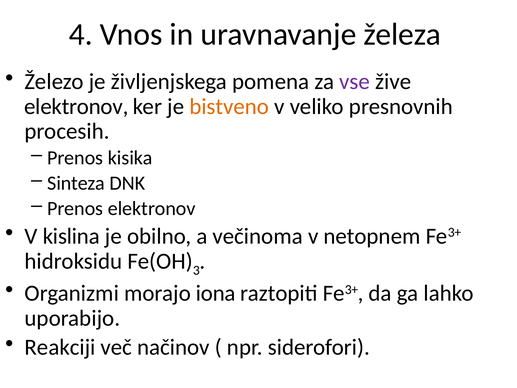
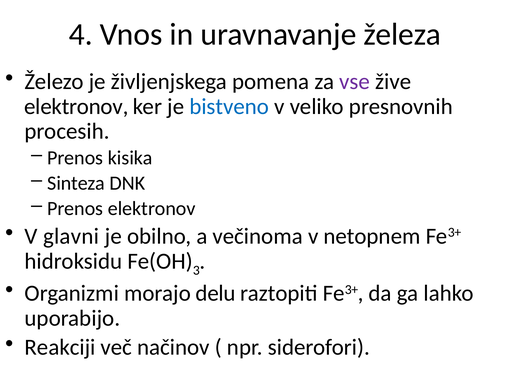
bistveno colour: orange -> blue (229, 106)
kislina: kislina -> glavni (71, 236)
iona: iona -> delu (216, 293)
